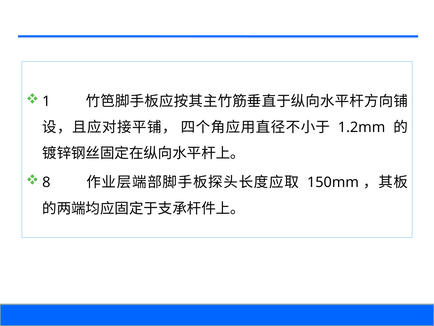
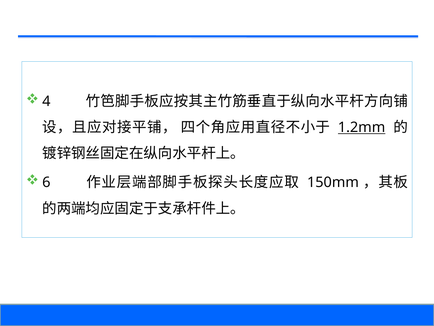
1: 1 -> 4 (46, 101)
1.2mm underline: none -> present (362, 127)
8: 8 -> 6 (46, 182)
